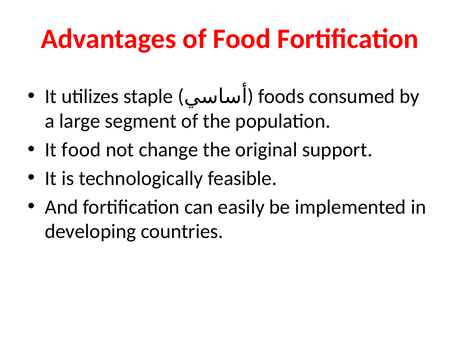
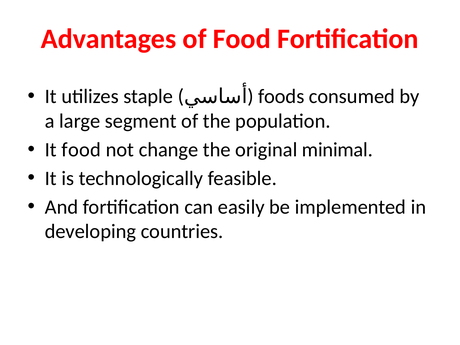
support: support -> minimal (337, 150)
